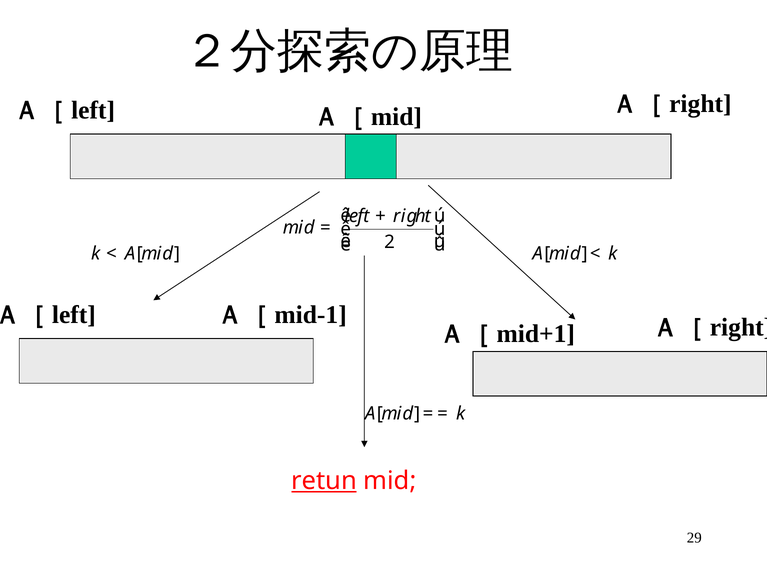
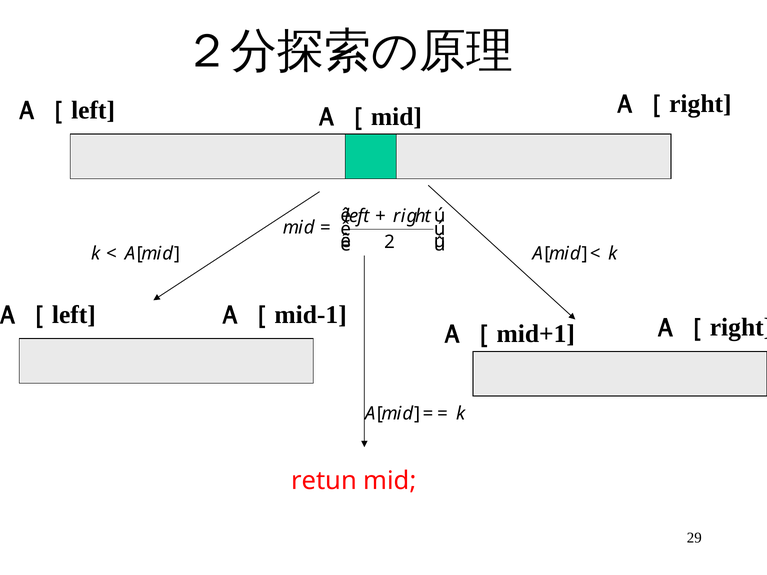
retun underline: present -> none (324, 481)
